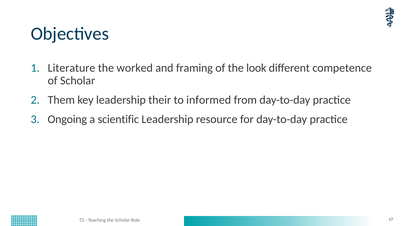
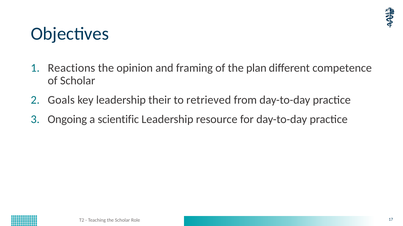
Literature: Literature -> Reactions (71, 68)
worked: worked -> opinion (135, 68)
look: look -> plan (256, 68)
Them: Them -> Goals (61, 100)
informed: informed -> retrieved (209, 100)
